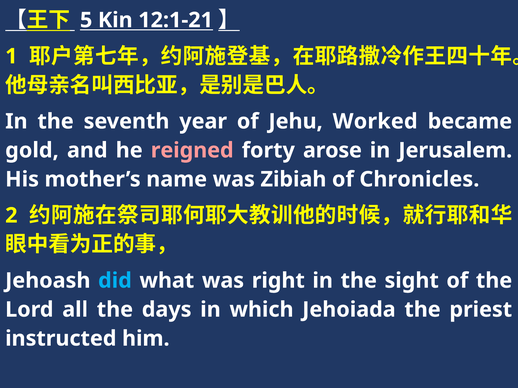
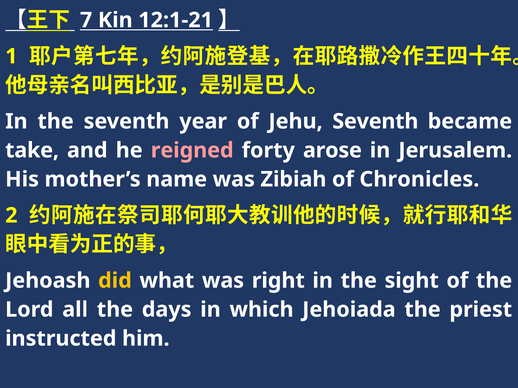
5: 5 -> 7 (86, 20)
Jehu Worked: Worked -> Seventh (375, 122)
gold: gold -> take (32, 151)
did colour: light blue -> yellow (115, 281)
